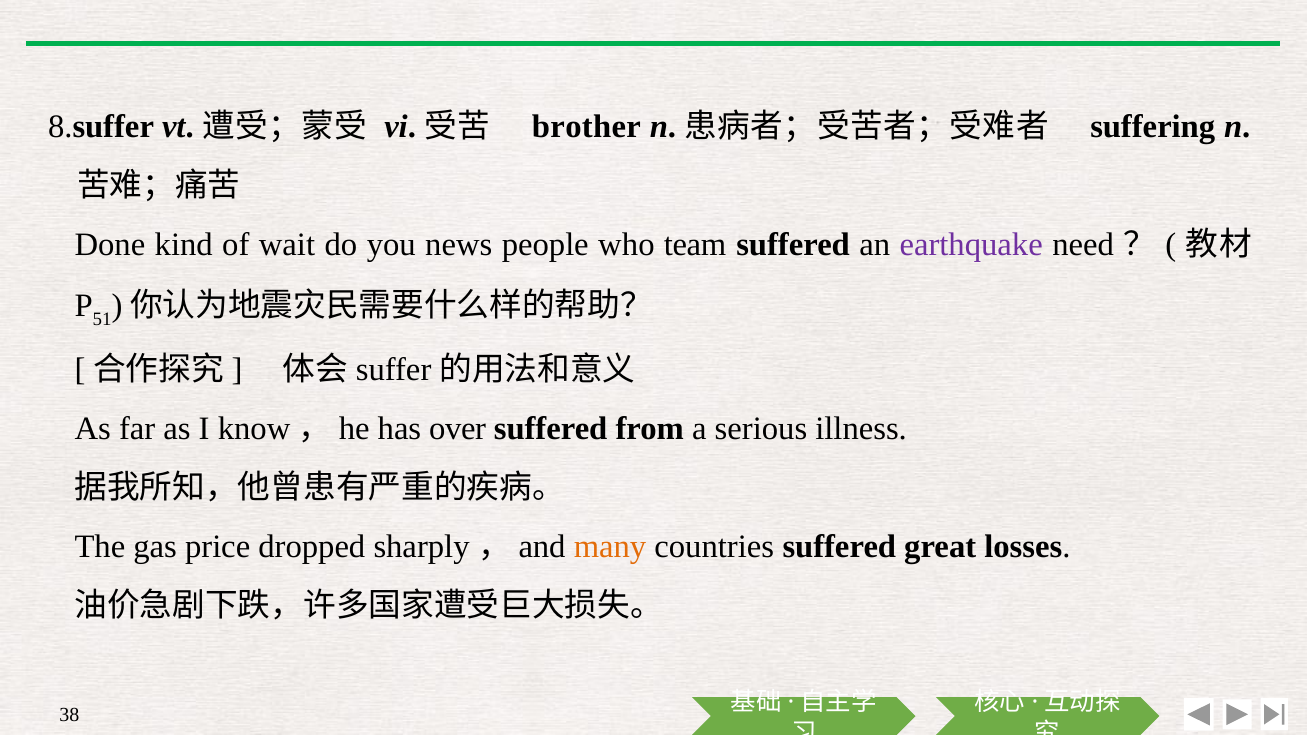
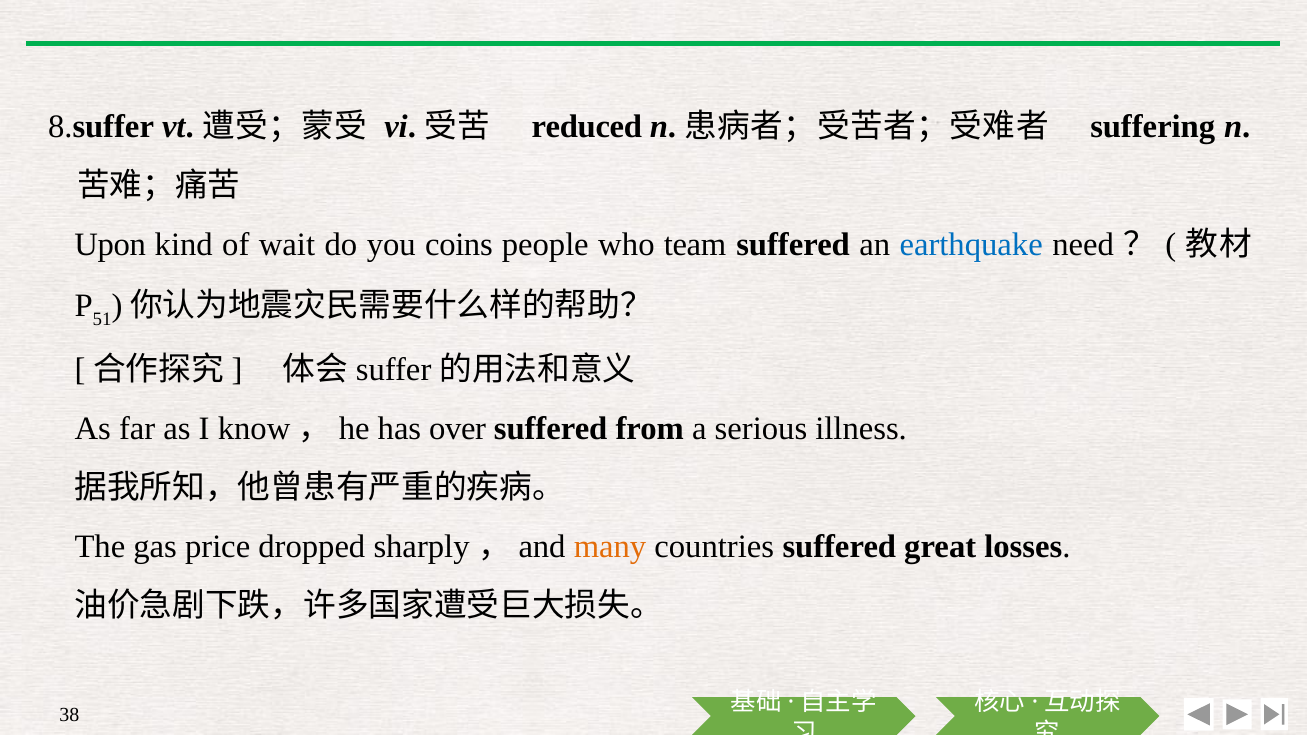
brother: brother -> reduced (587, 127)
Done: Done -> Upon (110, 245)
news: news -> coins (459, 245)
earthquake colour: purple -> blue (971, 245)
